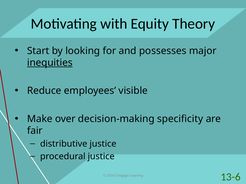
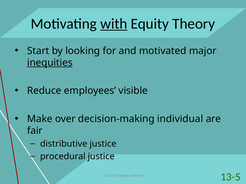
with underline: none -> present (114, 24)
possesses: possesses -> motivated (163, 51)
specificity: specificity -> individual (180, 119)
13-6: 13-6 -> 13-5 (231, 177)
